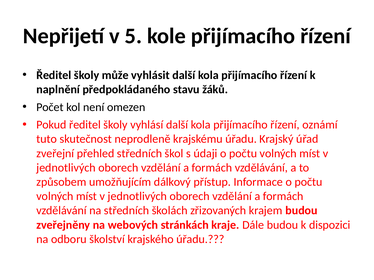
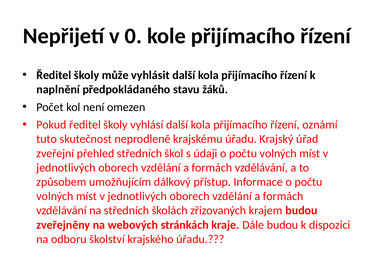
5: 5 -> 0 (133, 36)
